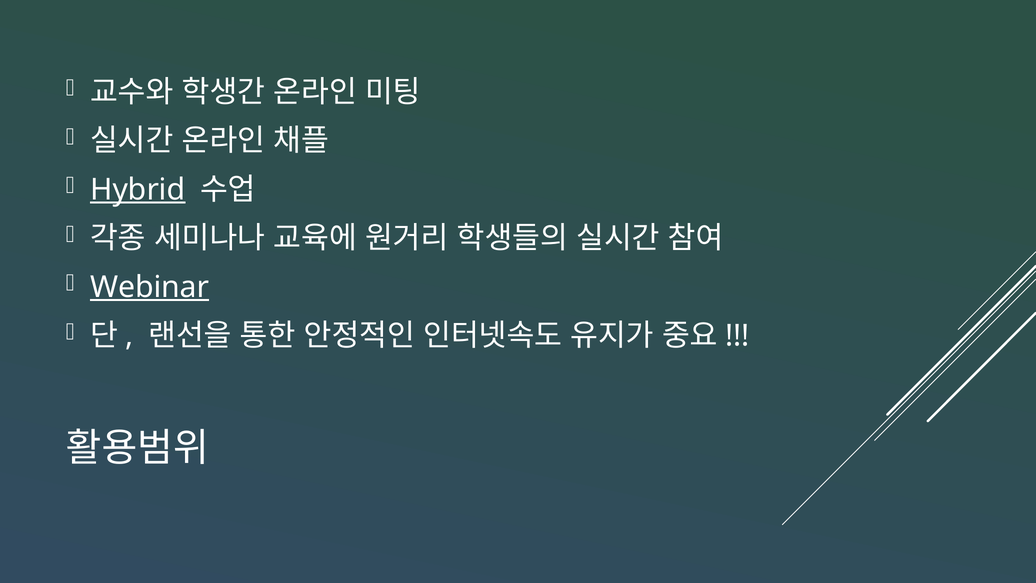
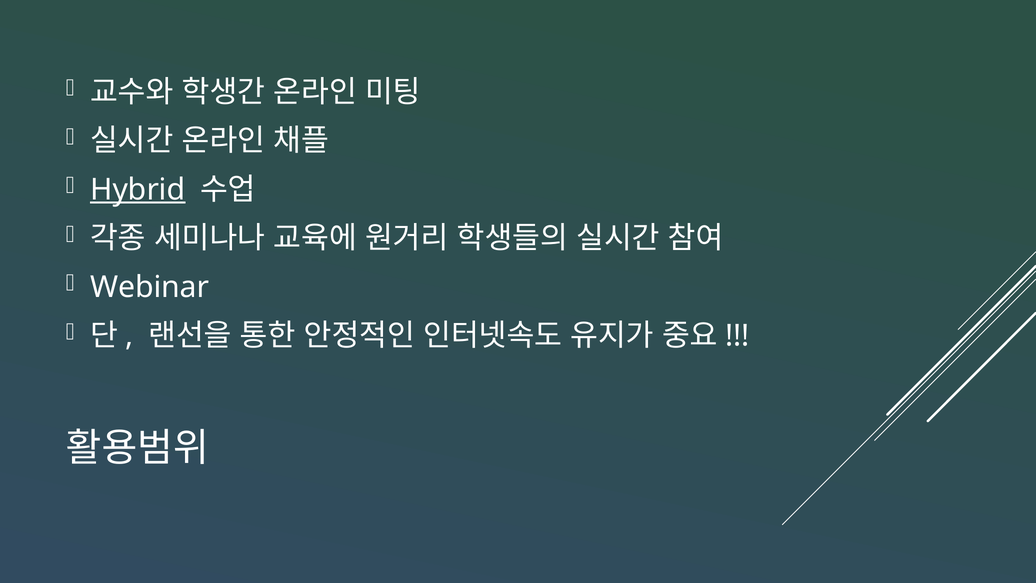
Webinar underline: present -> none (150, 287)
